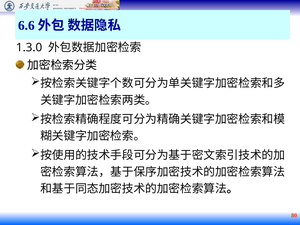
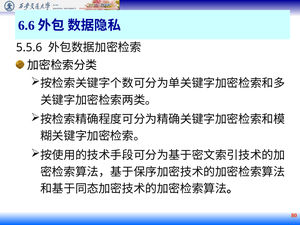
1.3.0: 1.3.0 -> 5.5.6 (29, 48)
